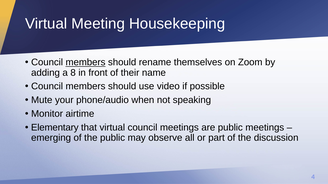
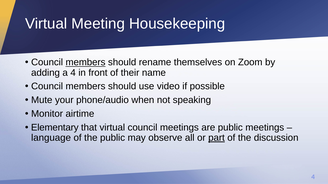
a 8: 8 -> 4 (73, 73)
emerging: emerging -> language (51, 138)
part underline: none -> present (217, 138)
